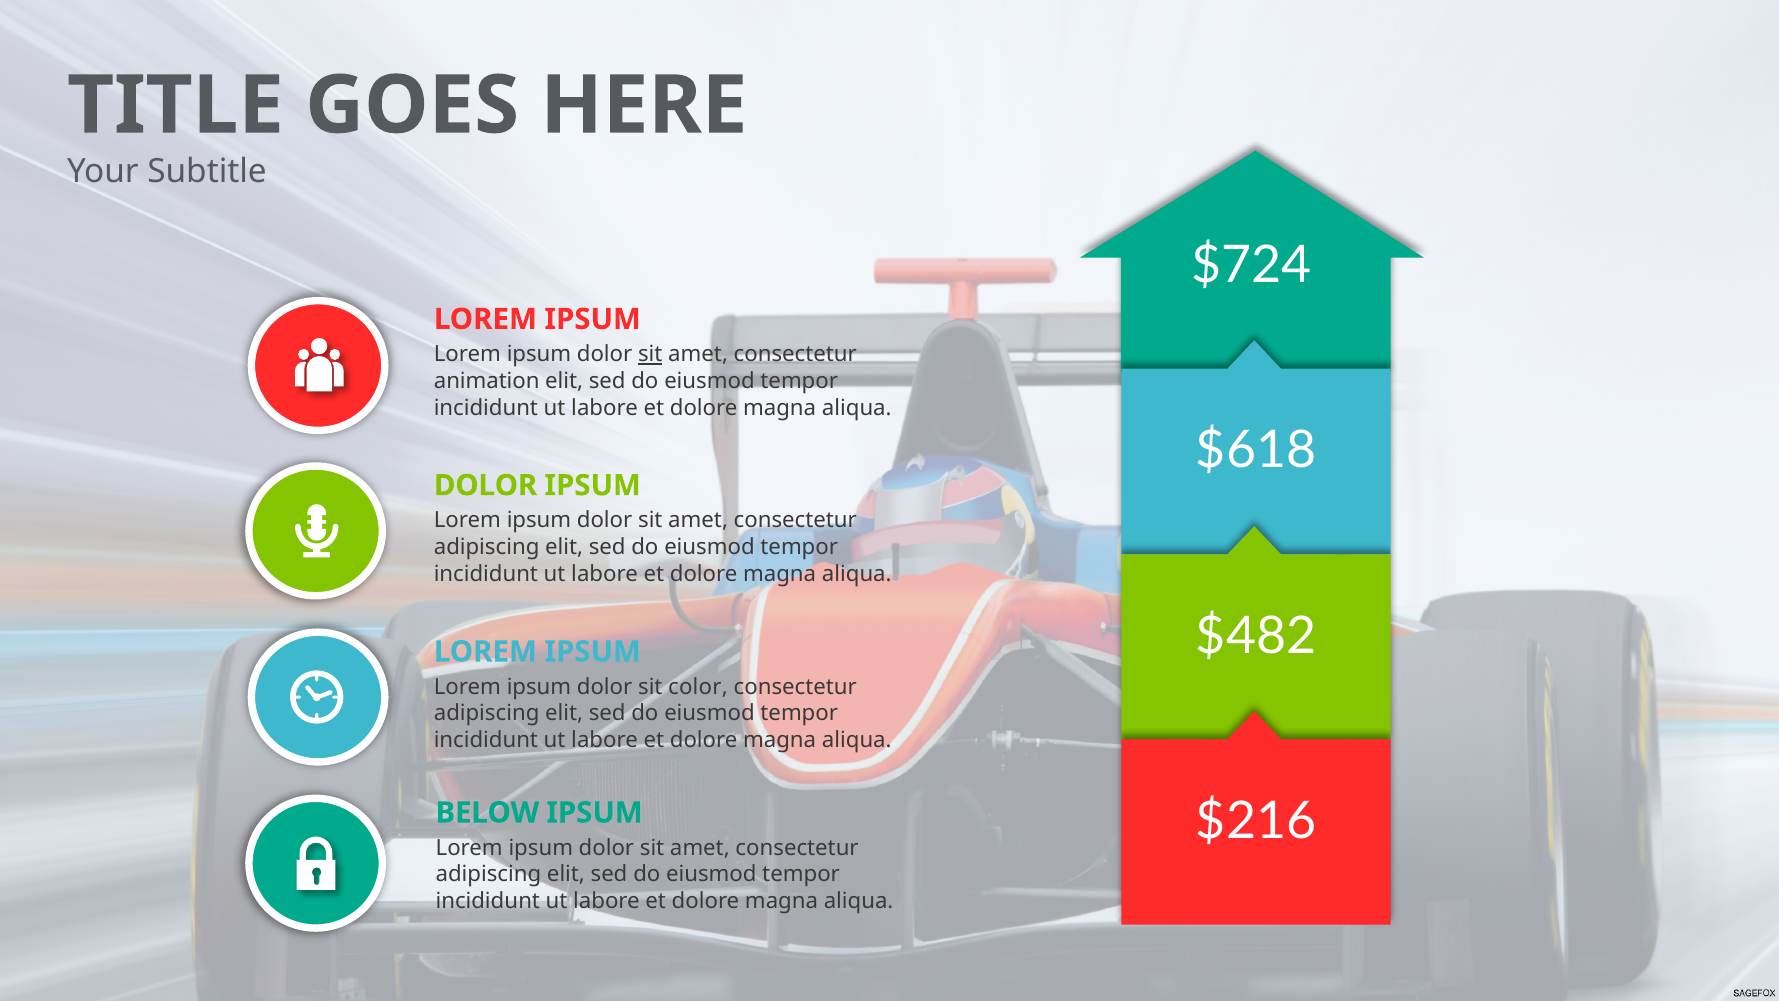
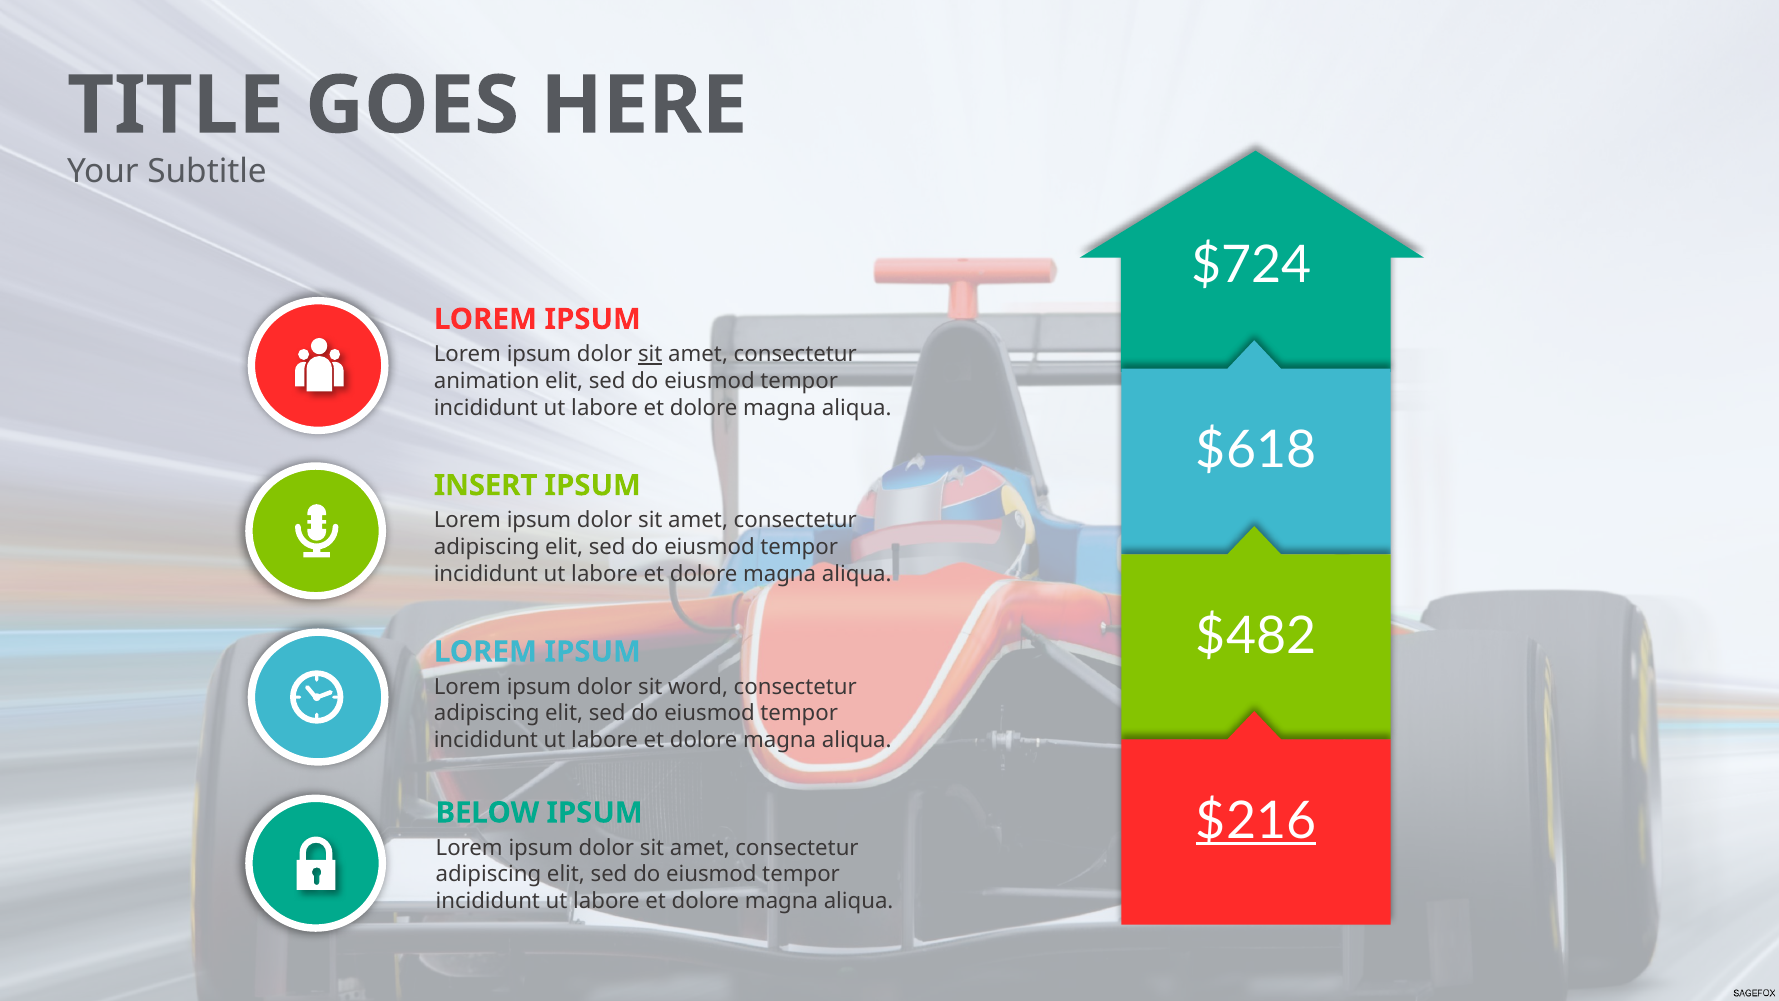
DOLOR: DOLOR -> INSERT (486, 485)
color: color -> word (698, 687)
$216 underline: none -> present (1256, 821)
